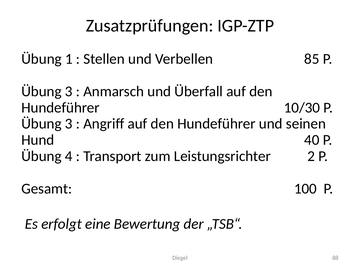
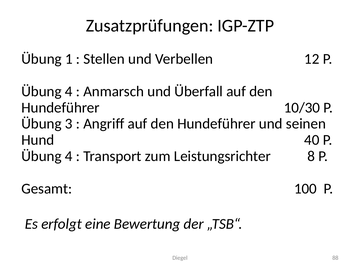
85: 85 -> 12 (312, 59)
3: 3 -> 4 (69, 91)
2: 2 -> 8 (311, 156)
